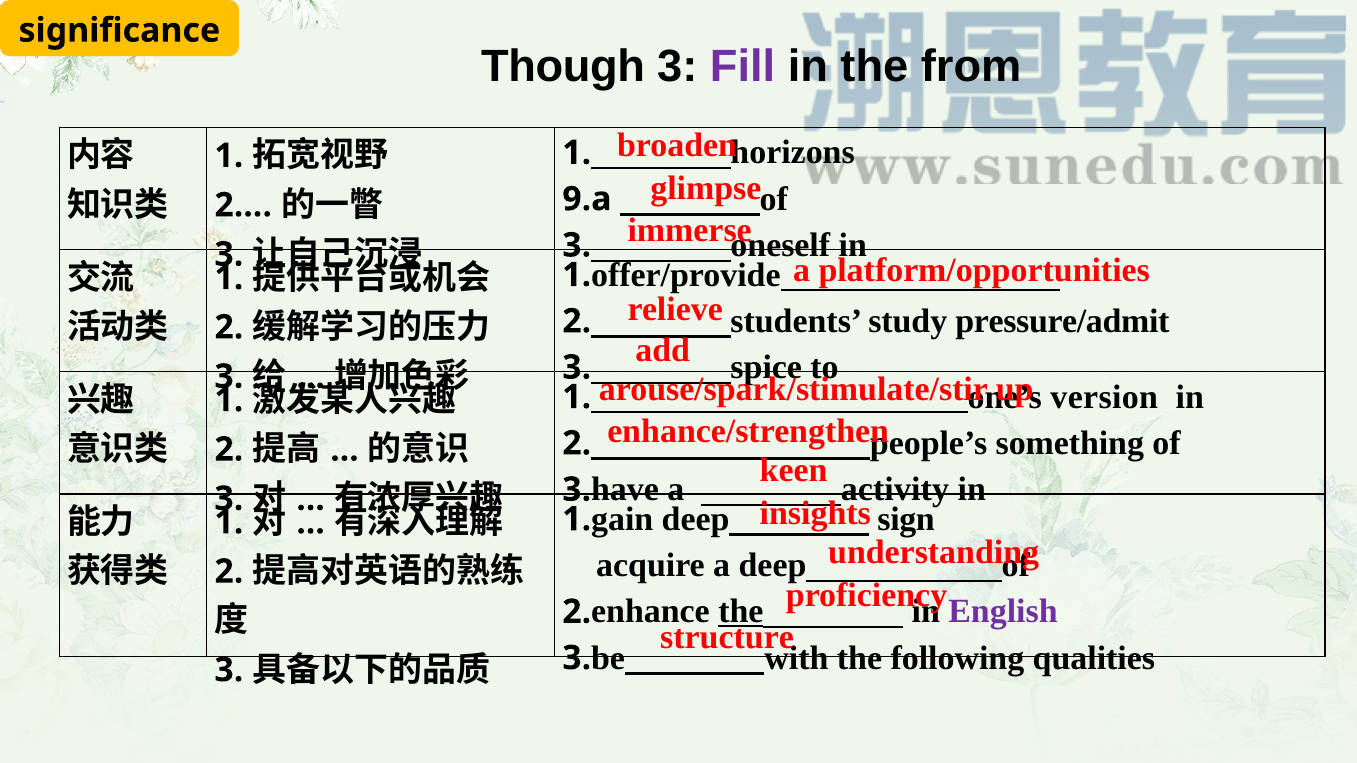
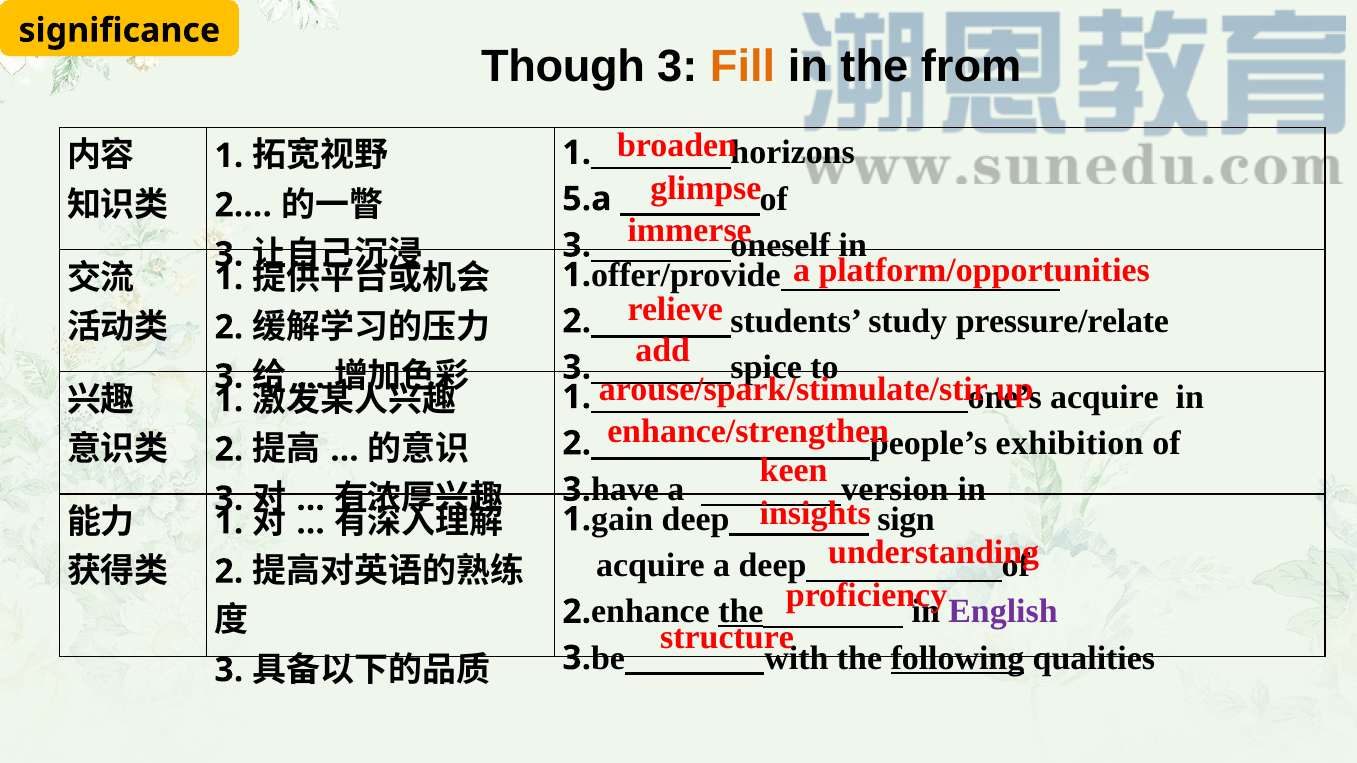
Fill colour: purple -> orange (743, 67)
9.a: 9.a -> 5.a (587, 199)
pressure/admit: pressure/admit -> pressure/relate (1062, 321)
version: version -> acquire (1104, 397)
something: something -> exhibition (1070, 443)
activity: activity -> version (895, 490)
following underline: none -> present (957, 658)
